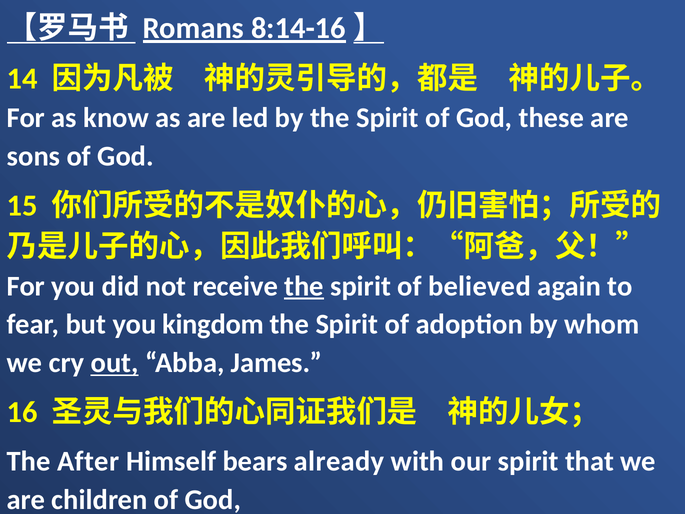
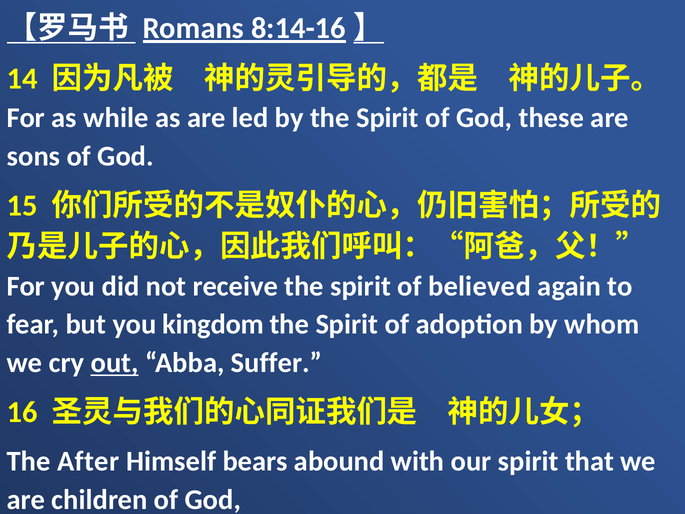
know: know -> while (116, 118)
the underline: present -> none (304, 286)
James: James -> Suffer (277, 363)
already: already -> abound (339, 461)
